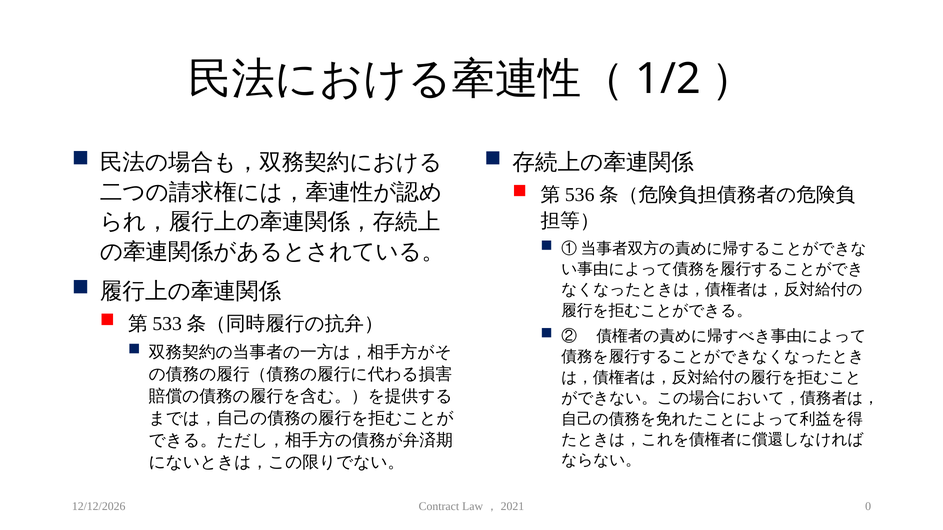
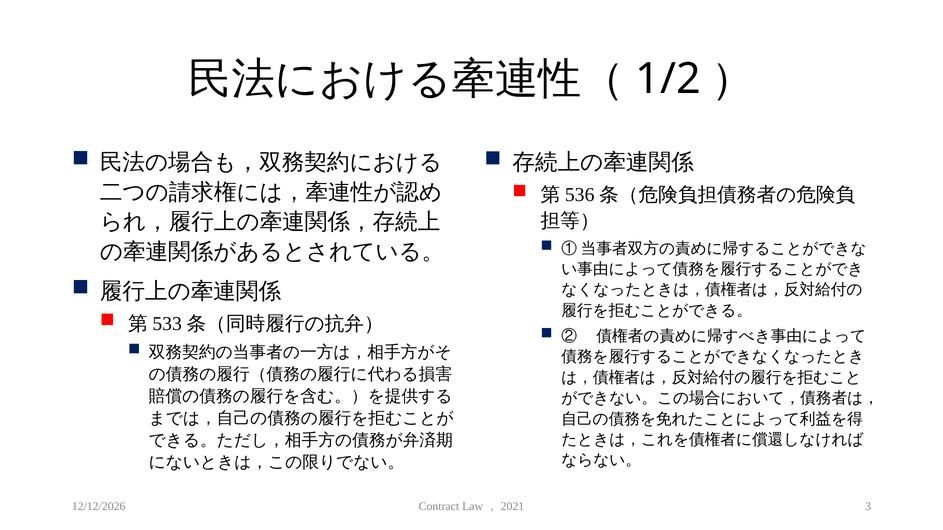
0: 0 -> 3 (868, 507)
